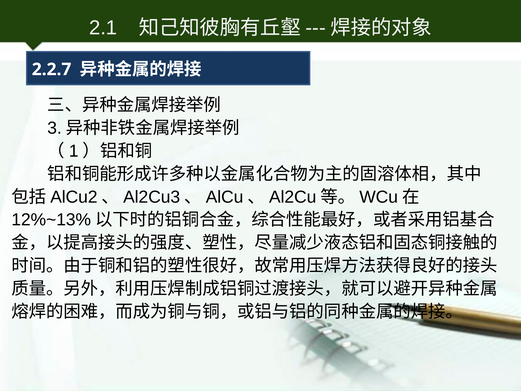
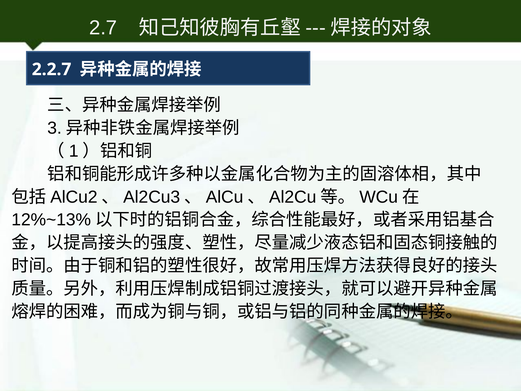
2.1: 2.1 -> 2.7 (103, 28)
